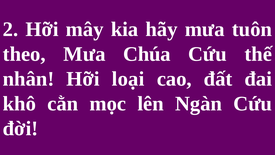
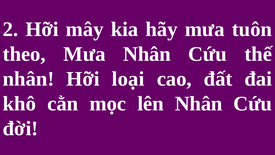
Mưa Chúa: Chúa -> Nhân (147, 54)
lên Ngàn: Ngàn -> Nhân (199, 104)
